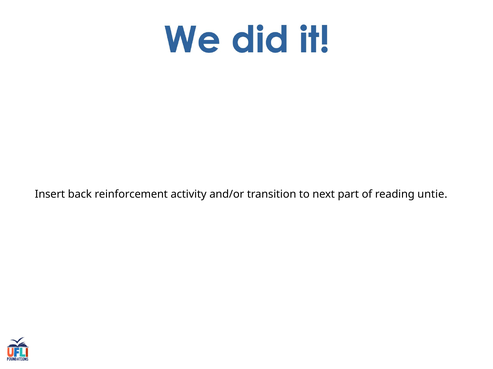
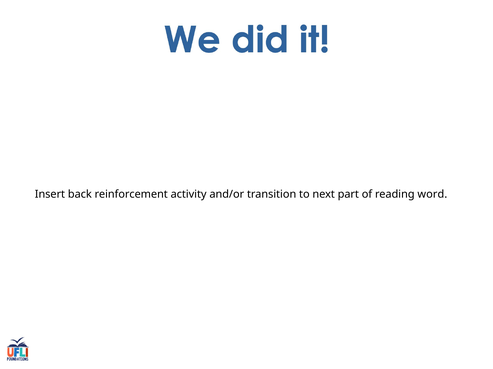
untie: untie -> word (432, 195)
